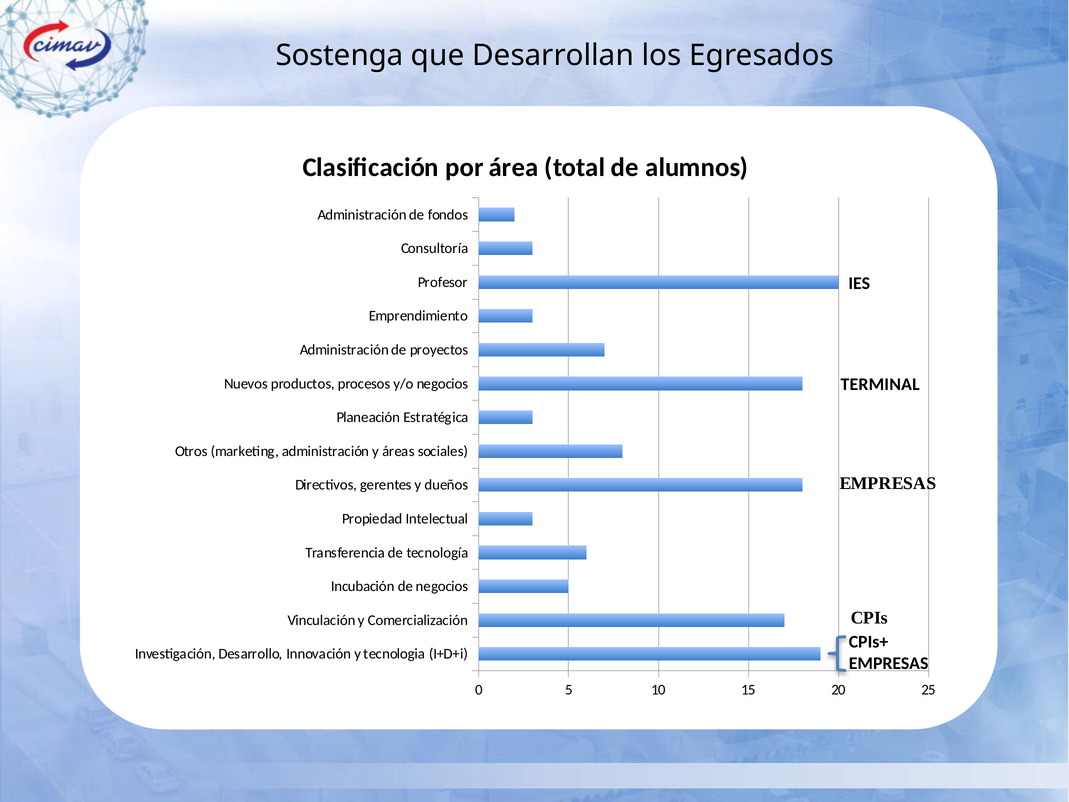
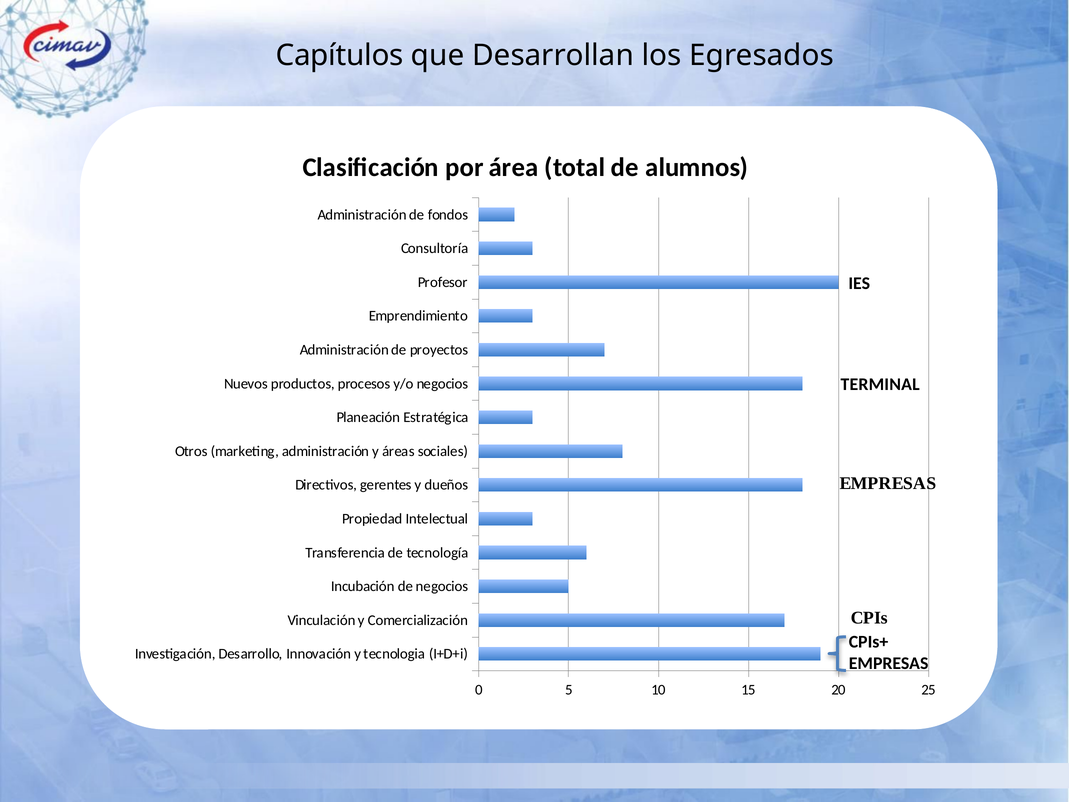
Sostenga: Sostenga -> Capítulos (340, 56)
